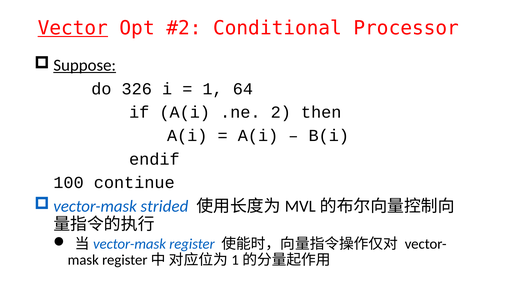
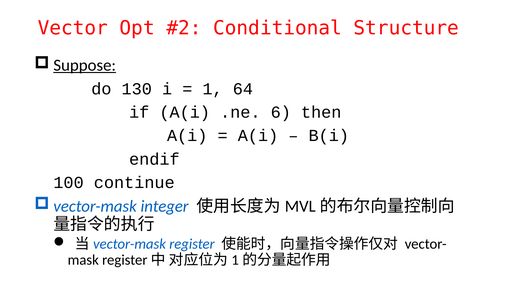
Vector underline: present -> none (73, 28)
Processor: Processor -> Structure (406, 28)
326: 326 -> 130 (137, 89)
2: 2 -> 6 (281, 112)
strided: strided -> integer (165, 206)
